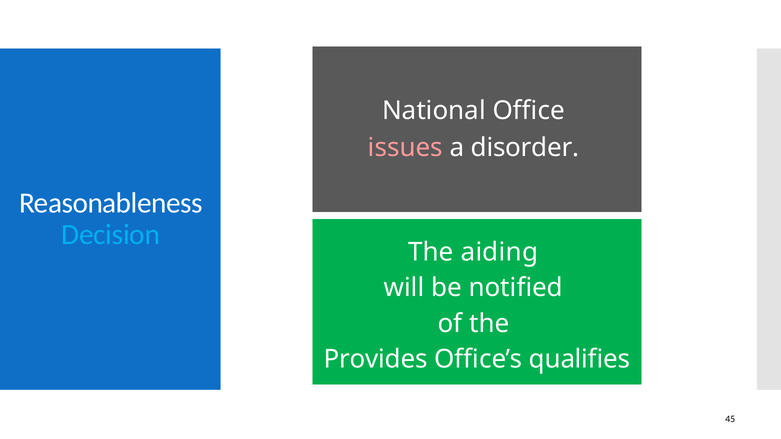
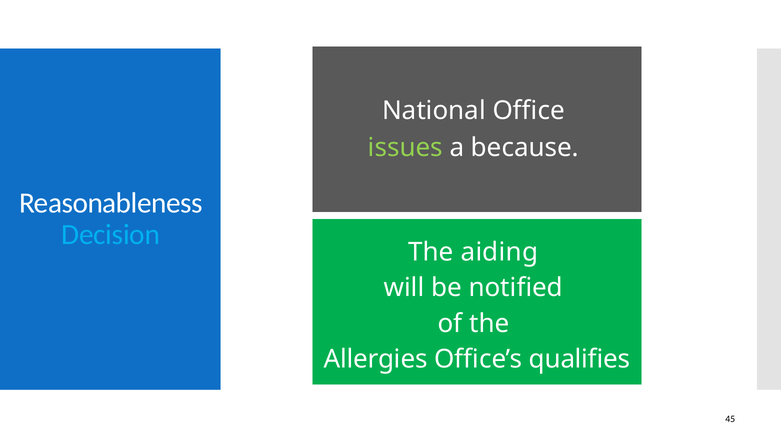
issues colour: pink -> light green (405, 148)
disorder: disorder -> because (525, 148)
Provides: Provides -> Allergies (376, 359)
